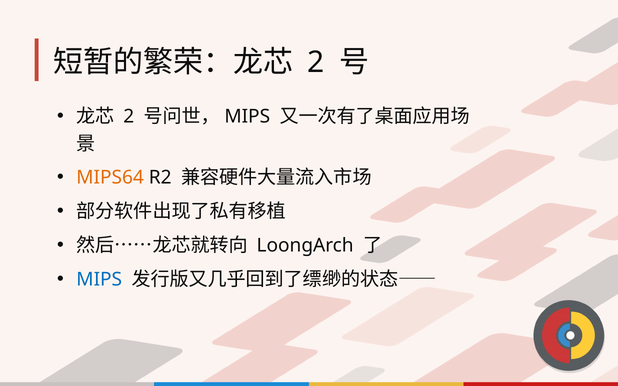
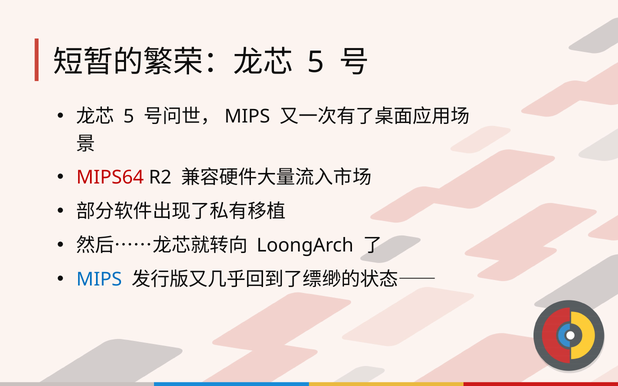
2: 2 -> 5 (316, 62)
2: 2 -> 5 (129, 116)
MIPS64 colour: orange -> red (110, 178)
